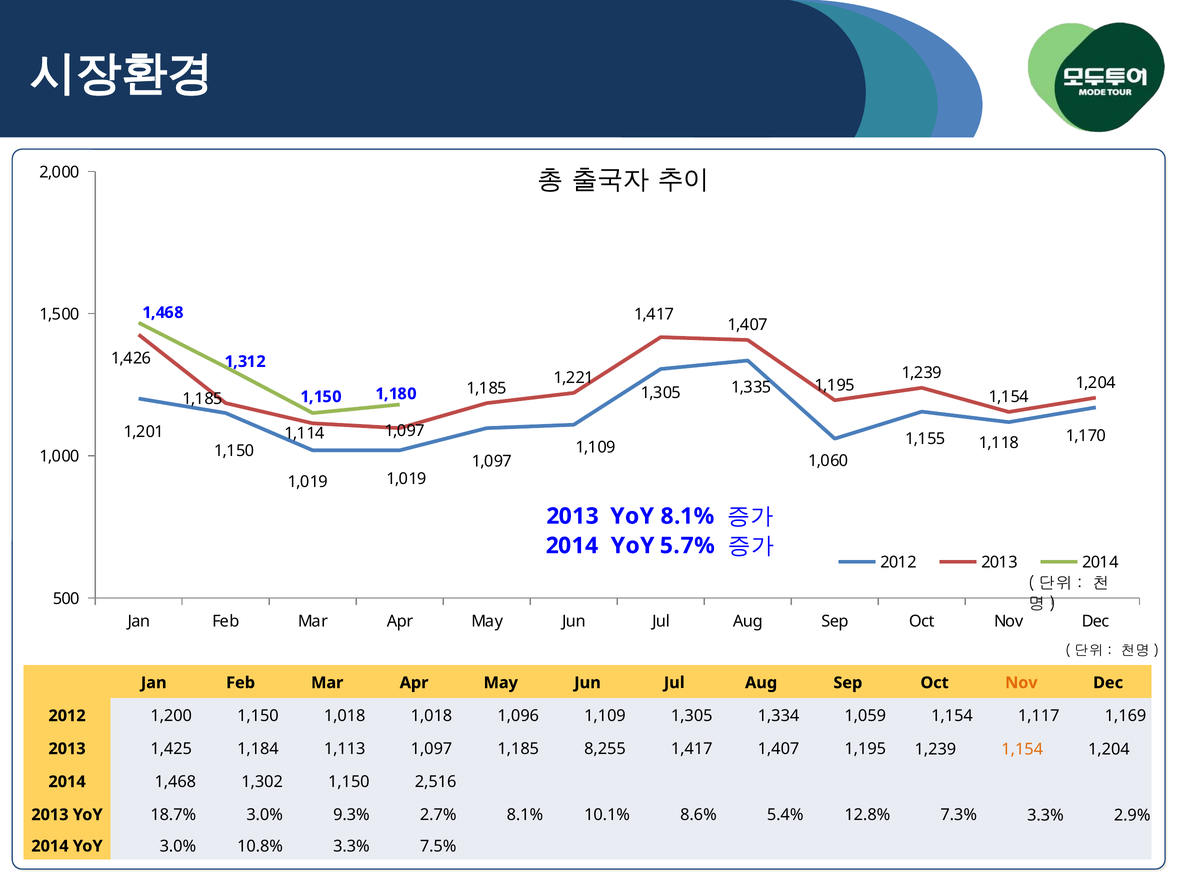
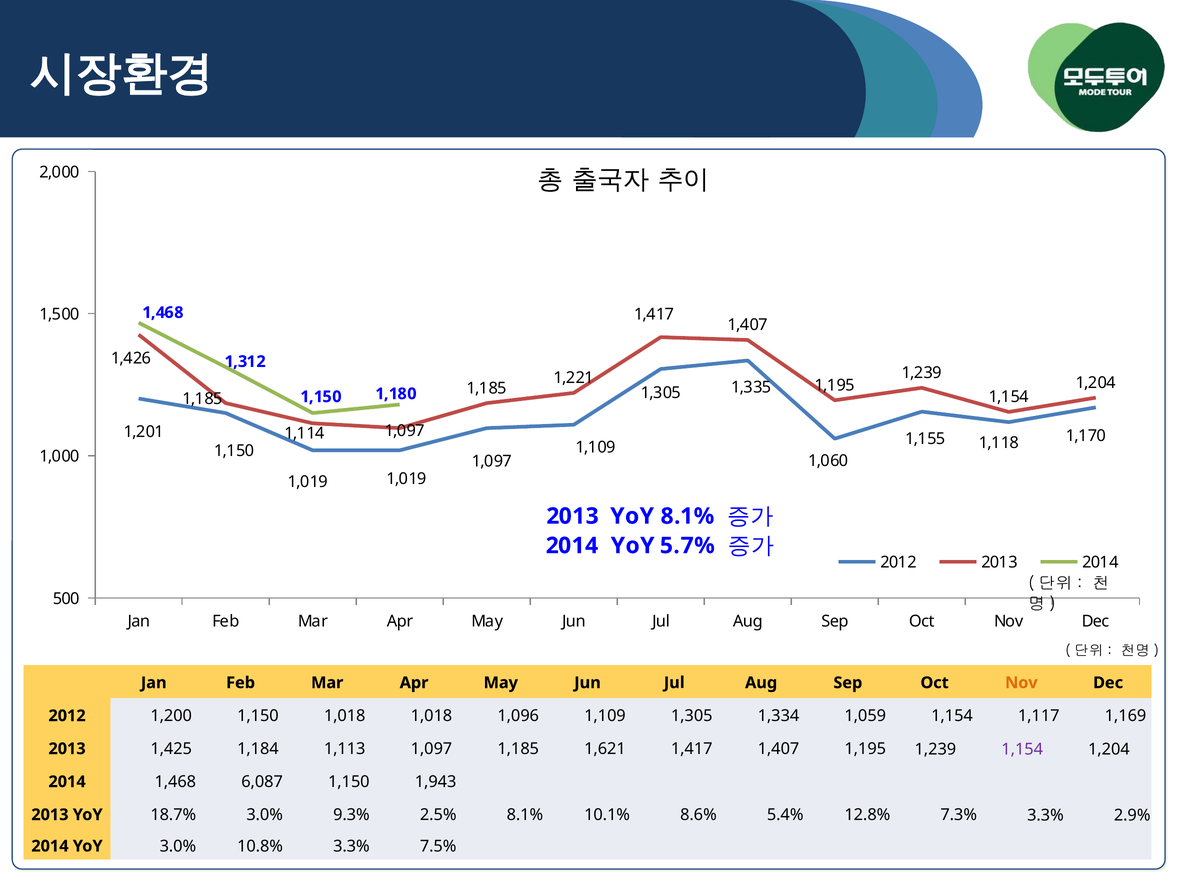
8,255: 8,255 -> 1,621 (605, 749)
1,154 colour: orange -> purple (1022, 750)
1,302: 1,302 -> 6,087 (262, 782)
2,516: 2,516 -> 1,943 (436, 782)
2.7%: 2.7% -> 2.5% (438, 815)
